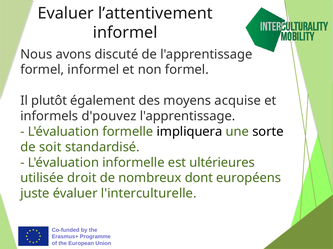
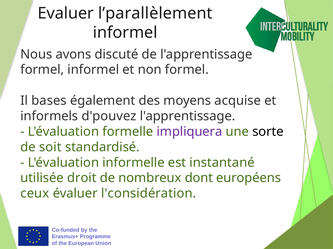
l’attentivement: l’attentivement -> l’parallèlement (155, 13)
plutôt: plutôt -> bases (49, 101)
impliquera colour: black -> purple (189, 132)
ultérieures: ultérieures -> instantané (222, 163)
juste: juste -> ceux (35, 194)
l'interculturelle: l'interculturelle -> l'considération (149, 194)
